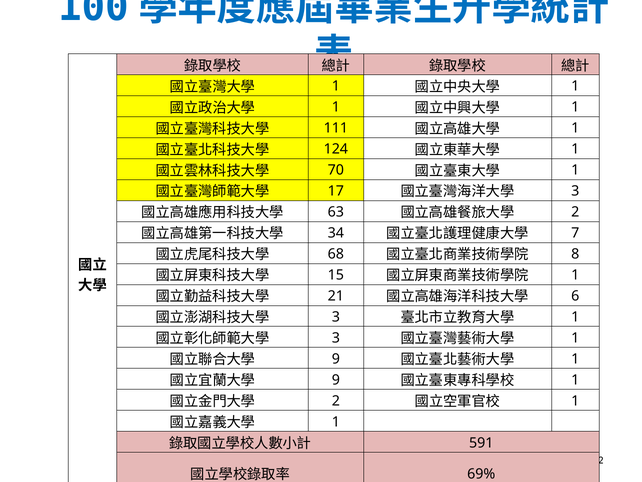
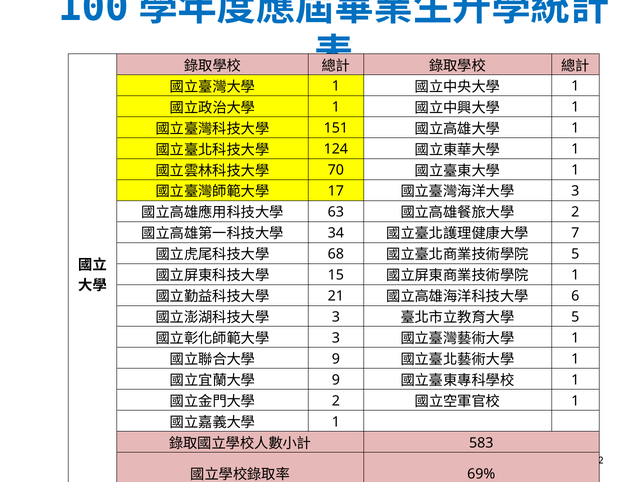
111: 111 -> 151 (336, 128)
8: 8 -> 5 (575, 254)
1: 1 -> 5 (575, 317)
591: 591 -> 583 (481, 442)
